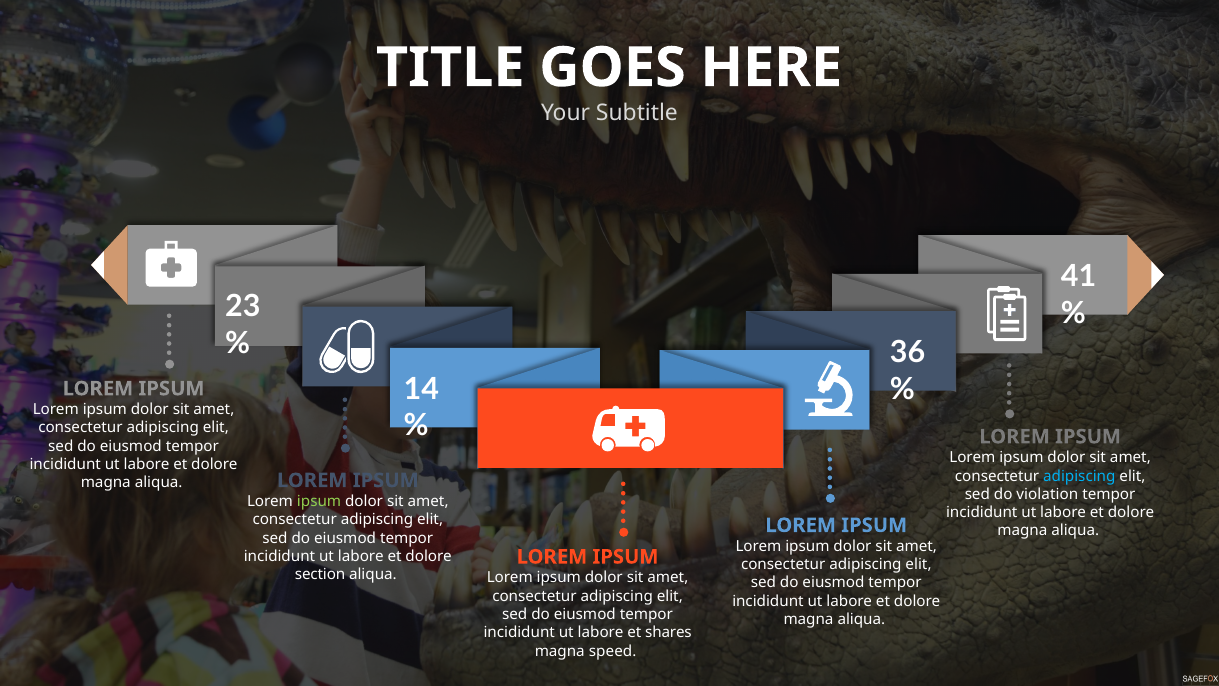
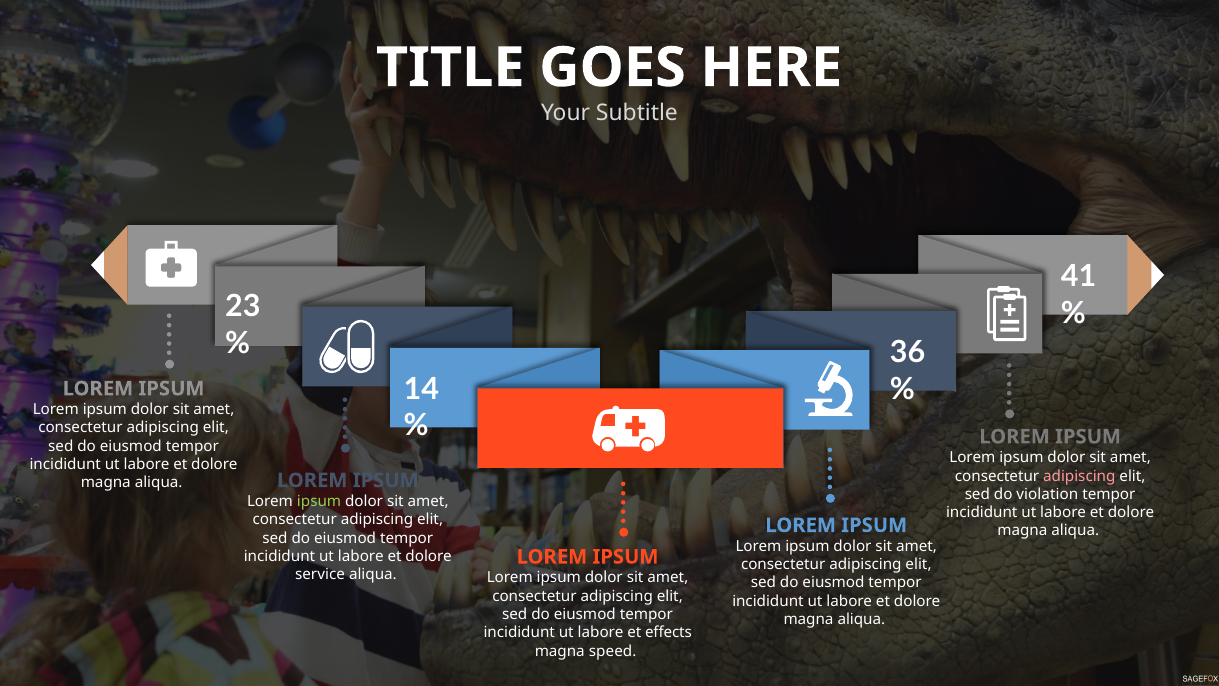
adipiscing colour: light blue -> pink (1079, 476)
section: section -> service (320, 574)
shares: shares -> effects (668, 632)
